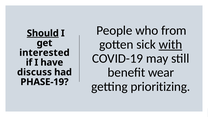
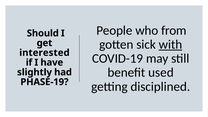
Should underline: present -> none (43, 33)
wear: wear -> used (161, 73)
discuss: discuss -> slightly (35, 72)
prioritizing: prioritizing -> disciplined (160, 87)
